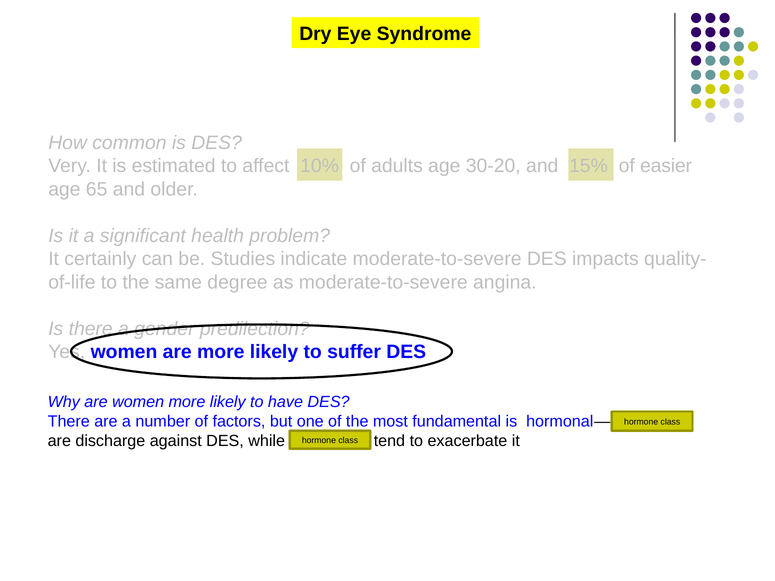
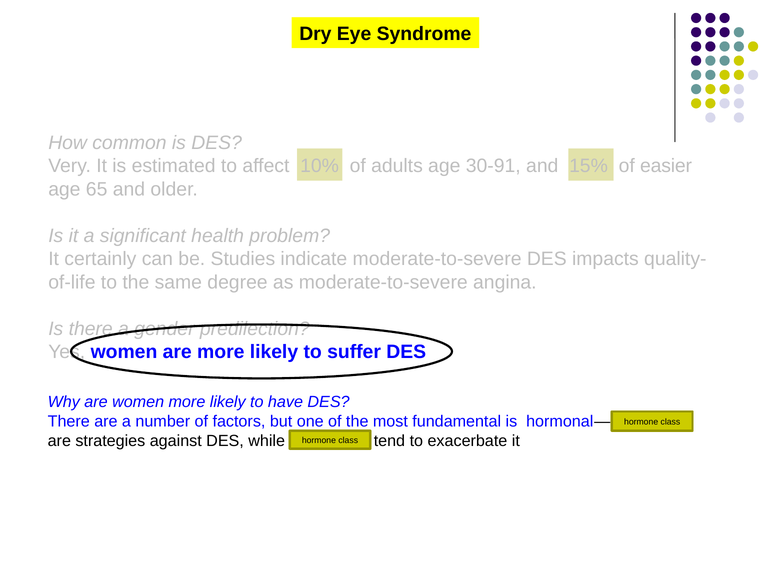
30-20: 30-20 -> 30-91 (493, 166)
discharge: discharge -> strategies (110, 441)
